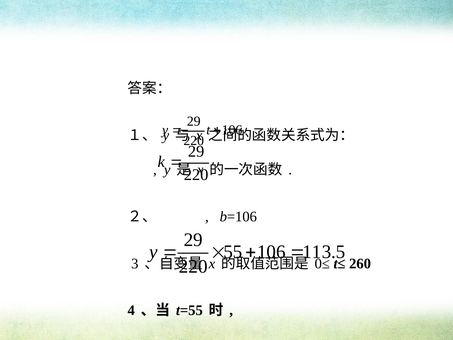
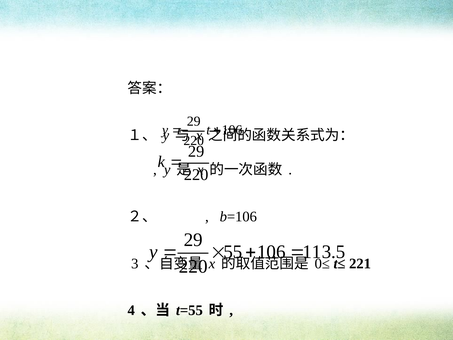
260: 260 -> 221 (360, 263)
